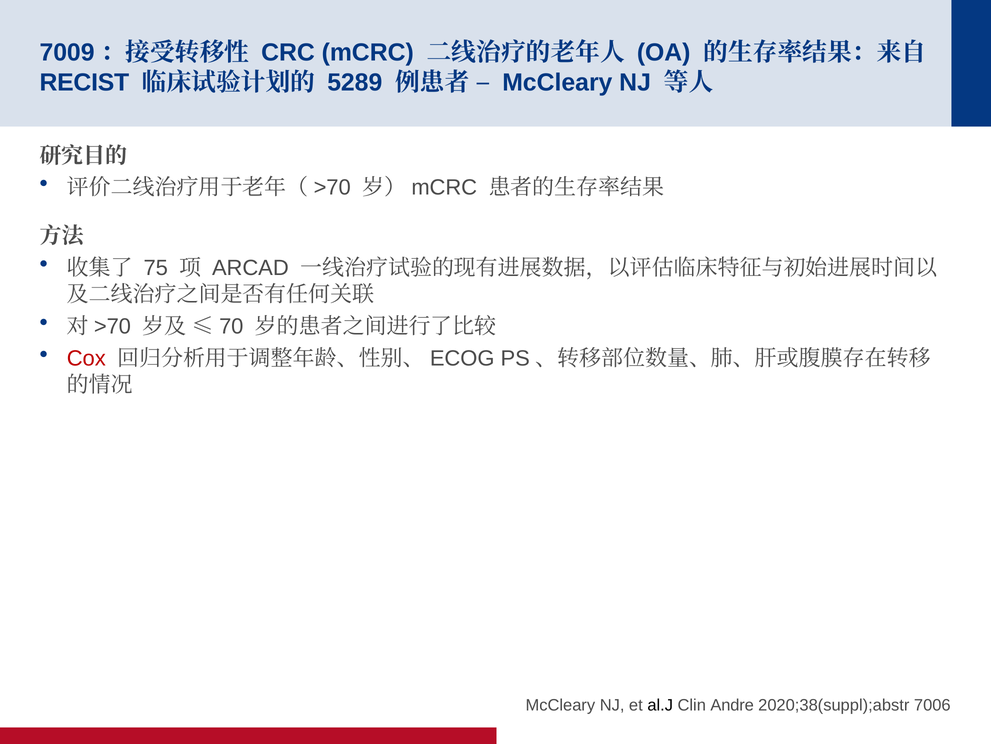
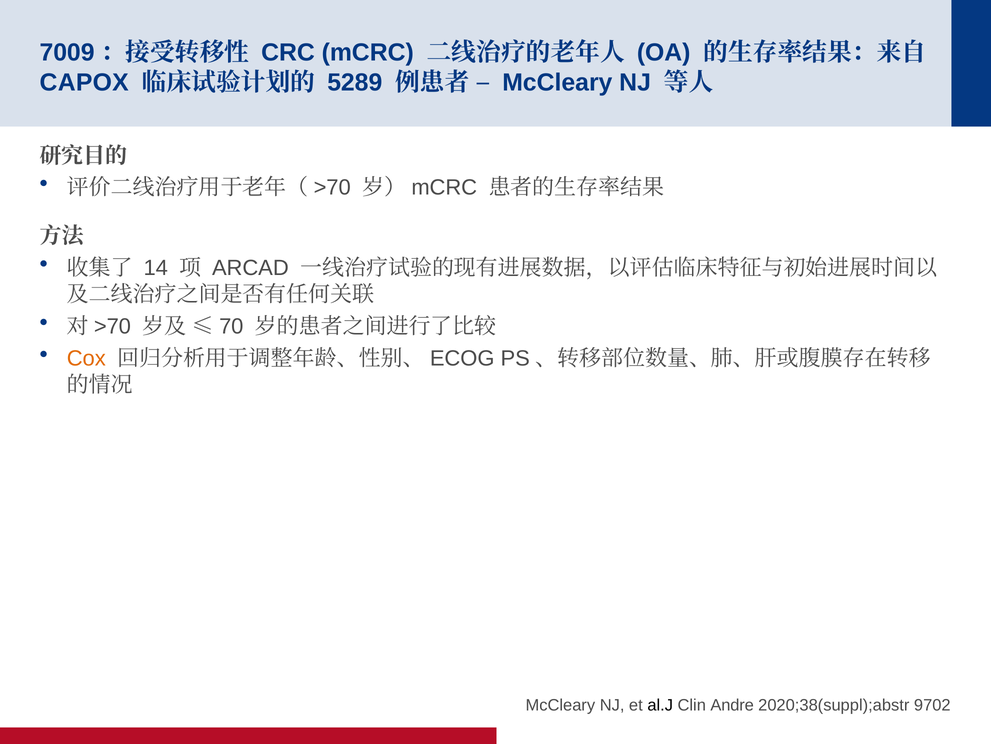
RECIST: RECIST -> CAPOX (84, 82)
75: 75 -> 14 (156, 268)
Cox colour: red -> orange (86, 358)
7006: 7006 -> 9702 (932, 705)
